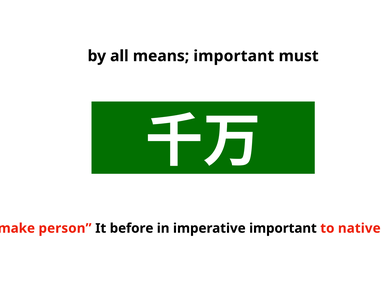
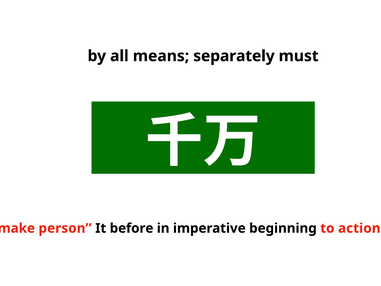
means important: important -> separately (234, 56)
imperative important: important -> beginning (283, 228)
native: native -> action (359, 228)
